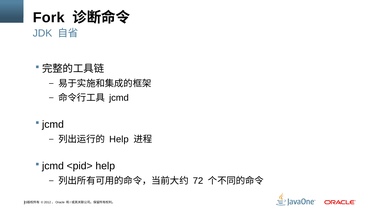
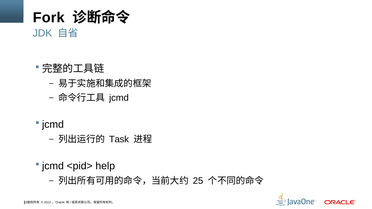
Help: Help -> Task (119, 139)
72: 72 -> 25 (198, 181)
